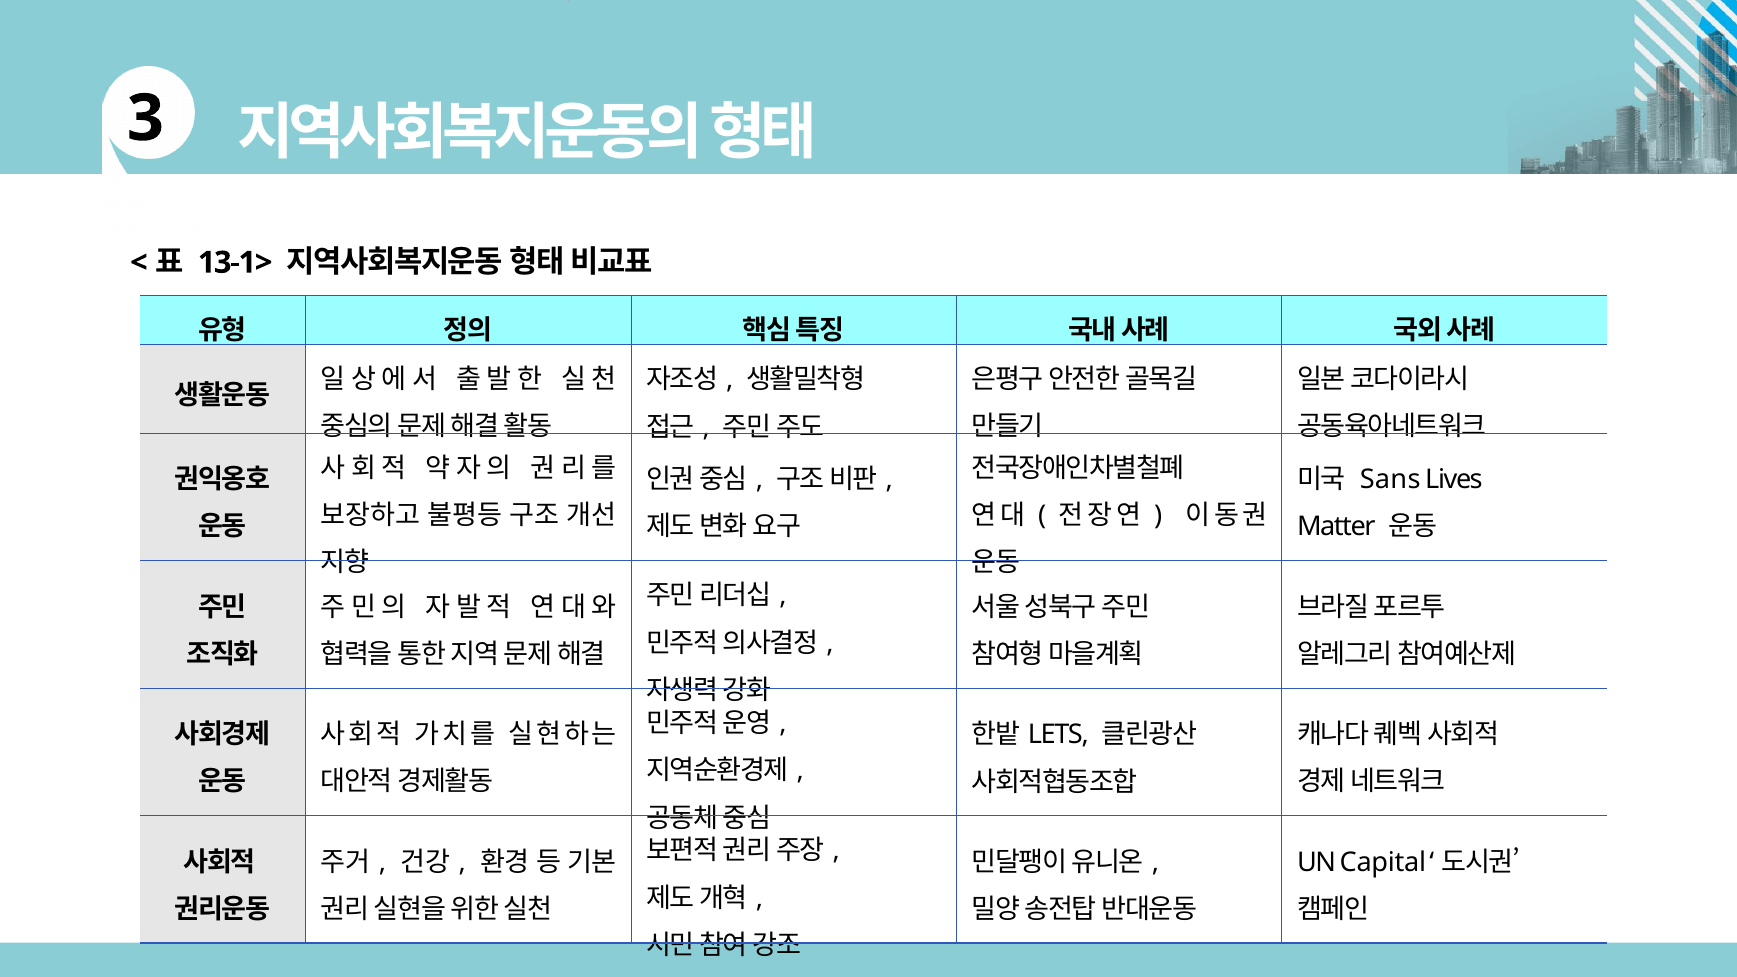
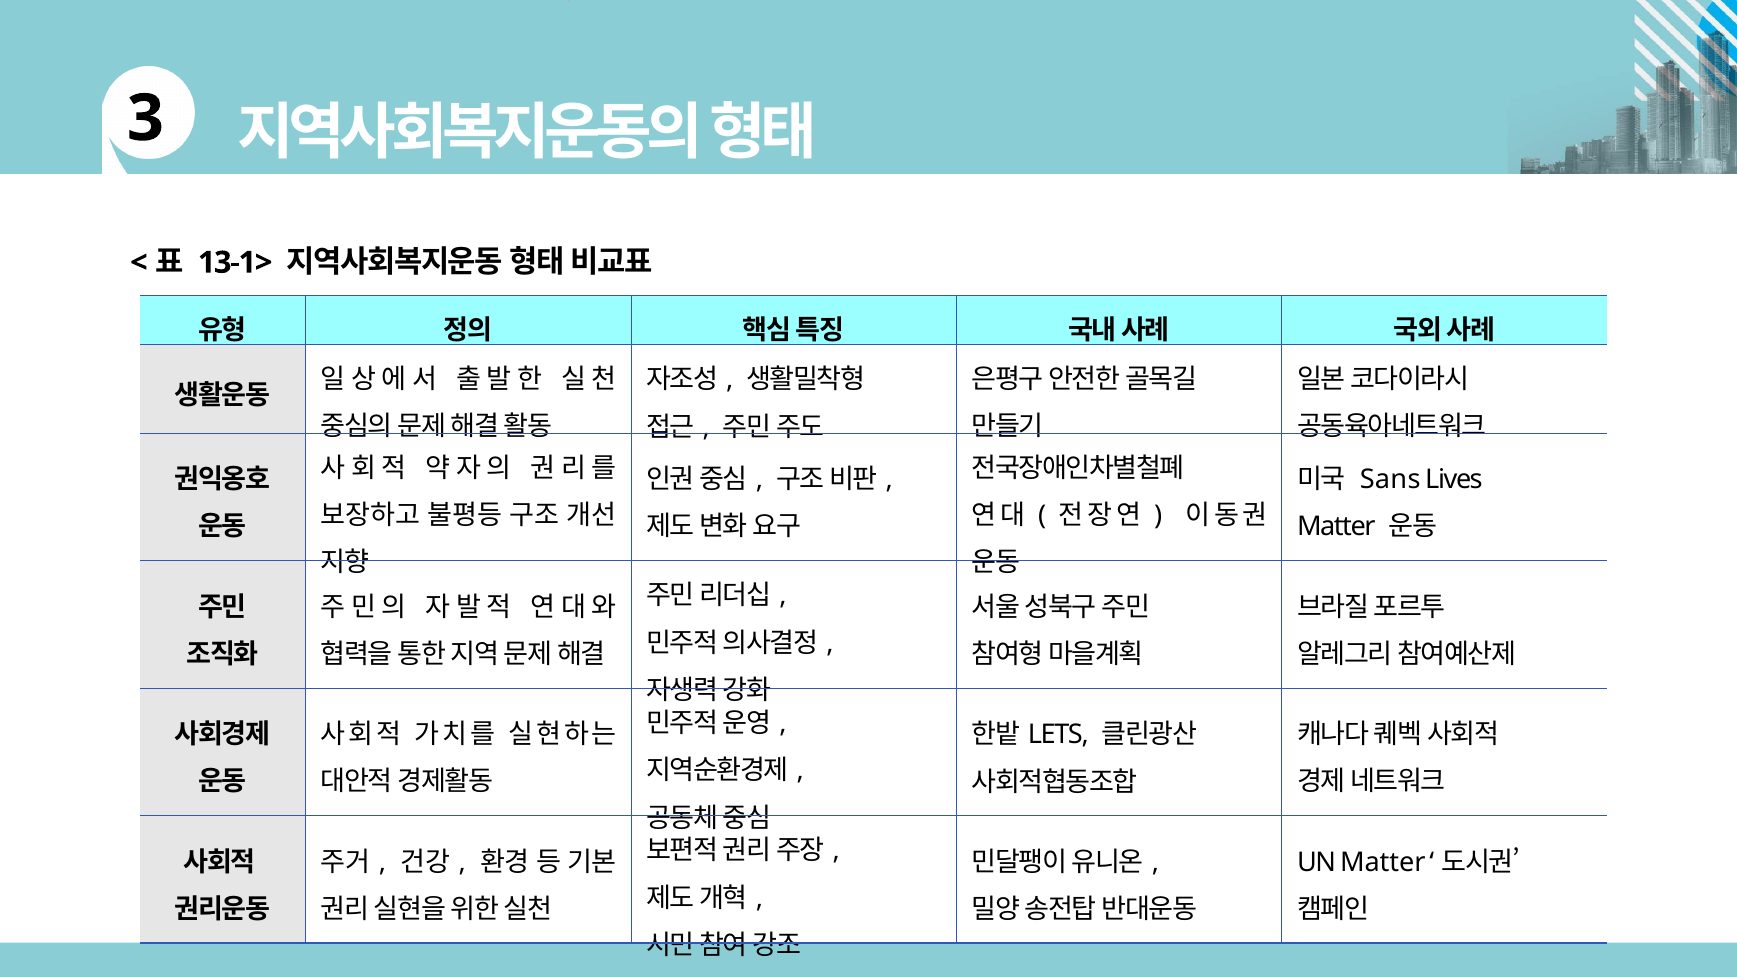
UN Capital: Capital -> Matter (1383, 862)
